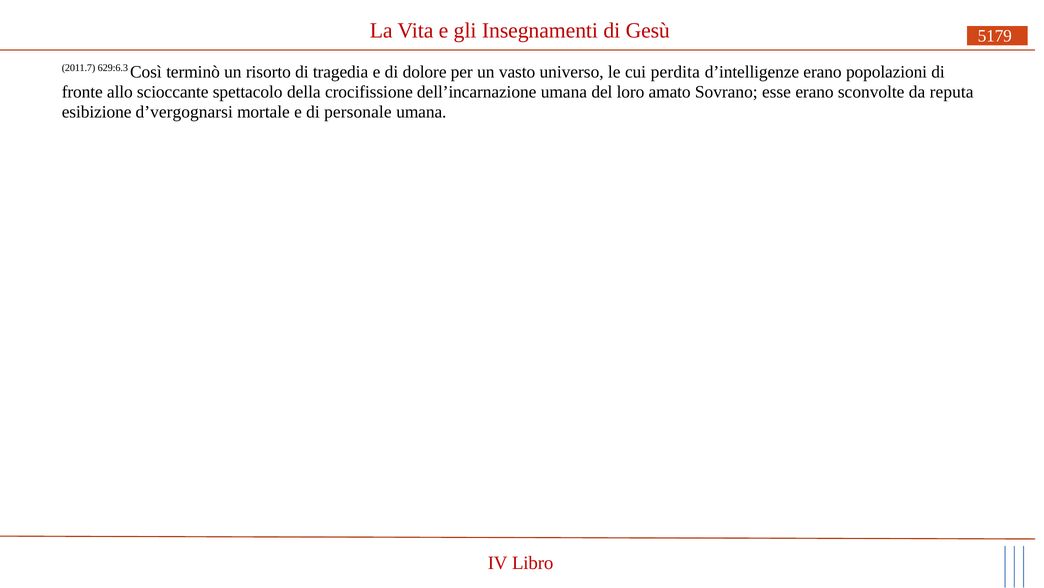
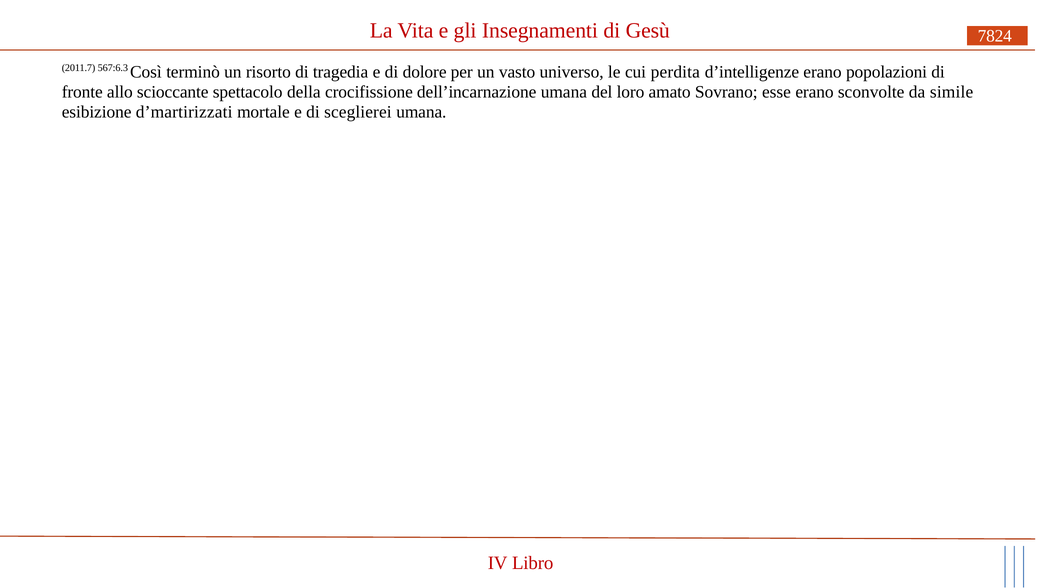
5179: 5179 -> 7824 (995, 36)
629:6.3: 629:6.3 -> 567:6.3 (113, 68)
reputa: reputa -> simile (952, 92)
d’vergognarsi: d’vergognarsi -> d’martirizzati (184, 112)
personale: personale -> sceglierei (358, 112)
